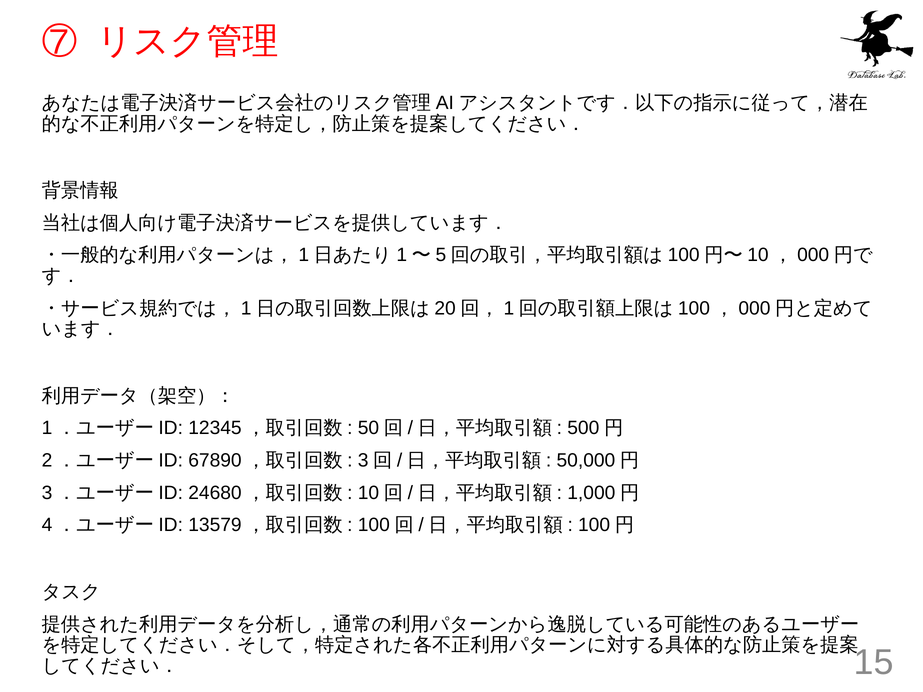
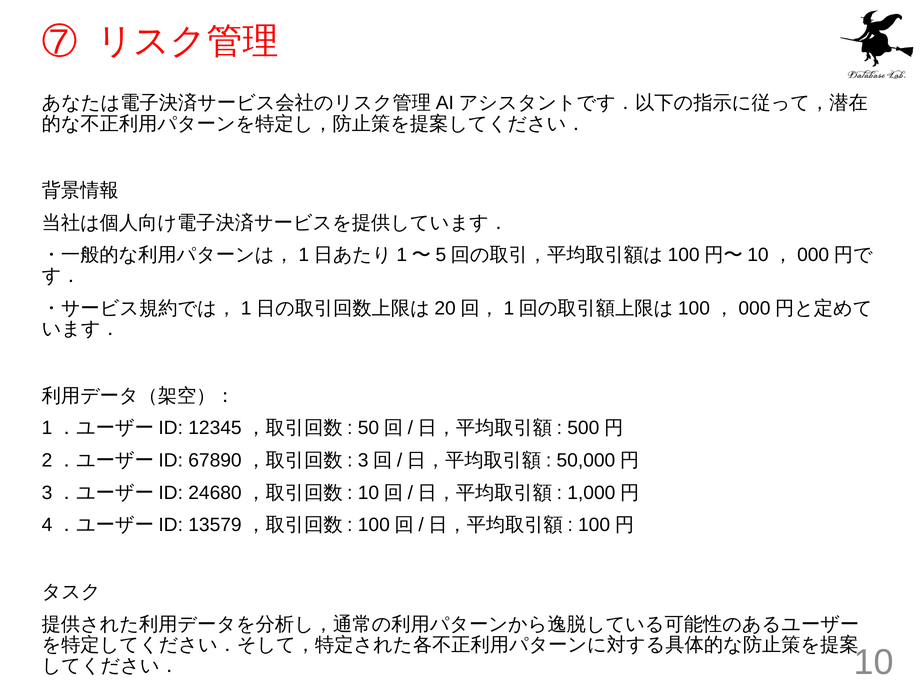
15: 15 -> 10 (874, 663)
